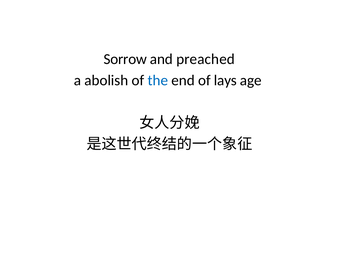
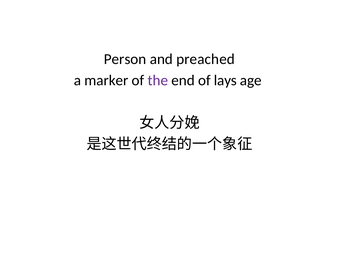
Sorrow: Sorrow -> Person (125, 59)
abolish: abolish -> marker (106, 80)
the colour: blue -> purple (158, 80)
